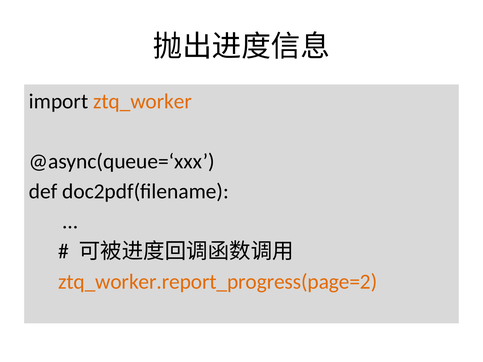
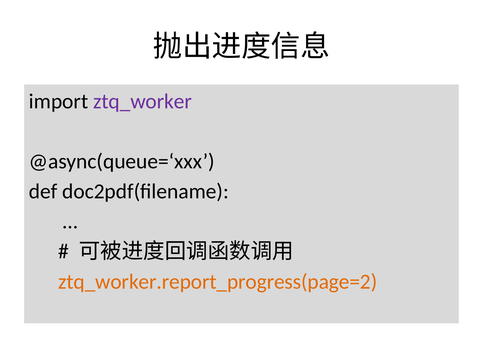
ztq_worker colour: orange -> purple (143, 101)
